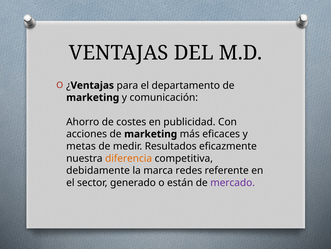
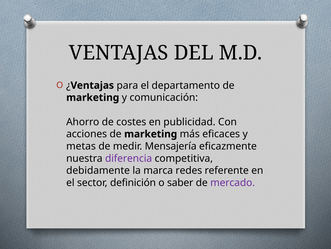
Resultados: Resultados -> Mensajería (171, 146)
diferencia colour: orange -> purple (129, 158)
generado: generado -> definición (133, 182)
están: están -> saber (180, 182)
